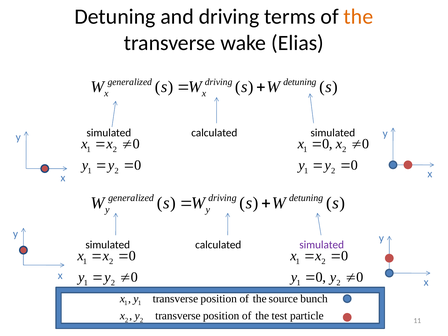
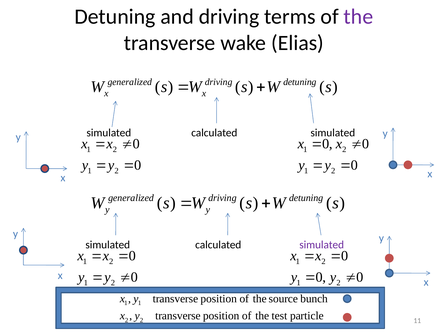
the colour: orange -> purple (358, 17)
